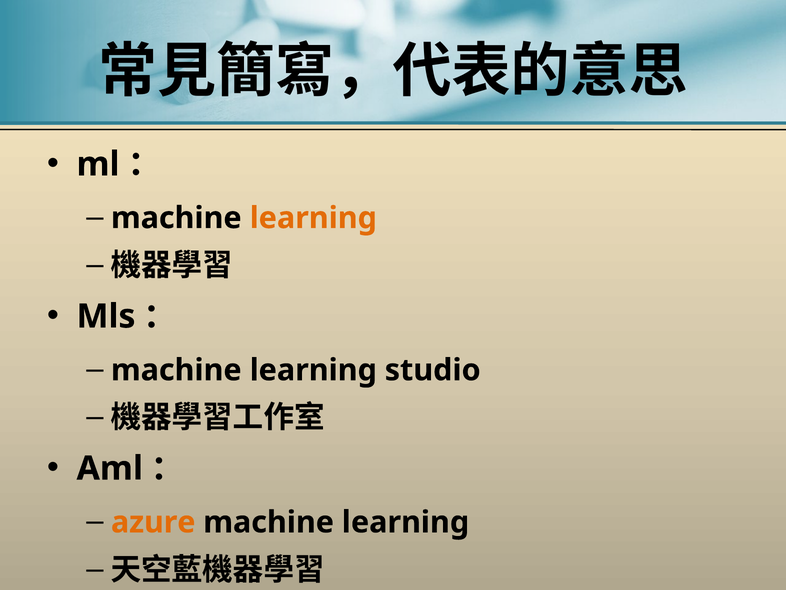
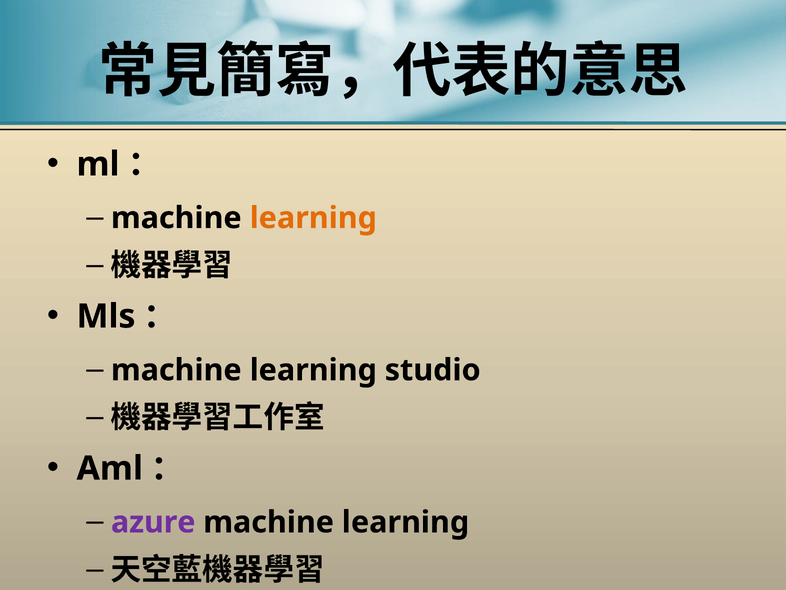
azure colour: orange -> purple (153, 522)
